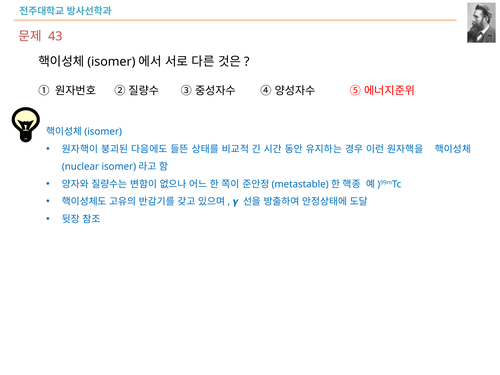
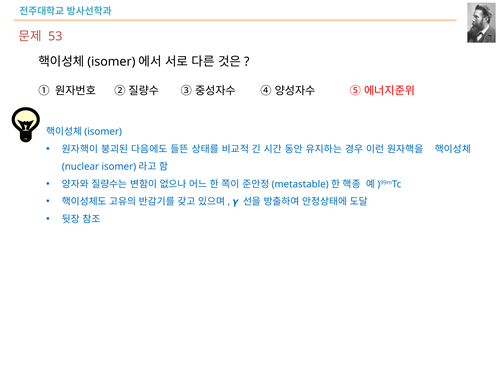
43: 43 -> 53 (55, 36)
